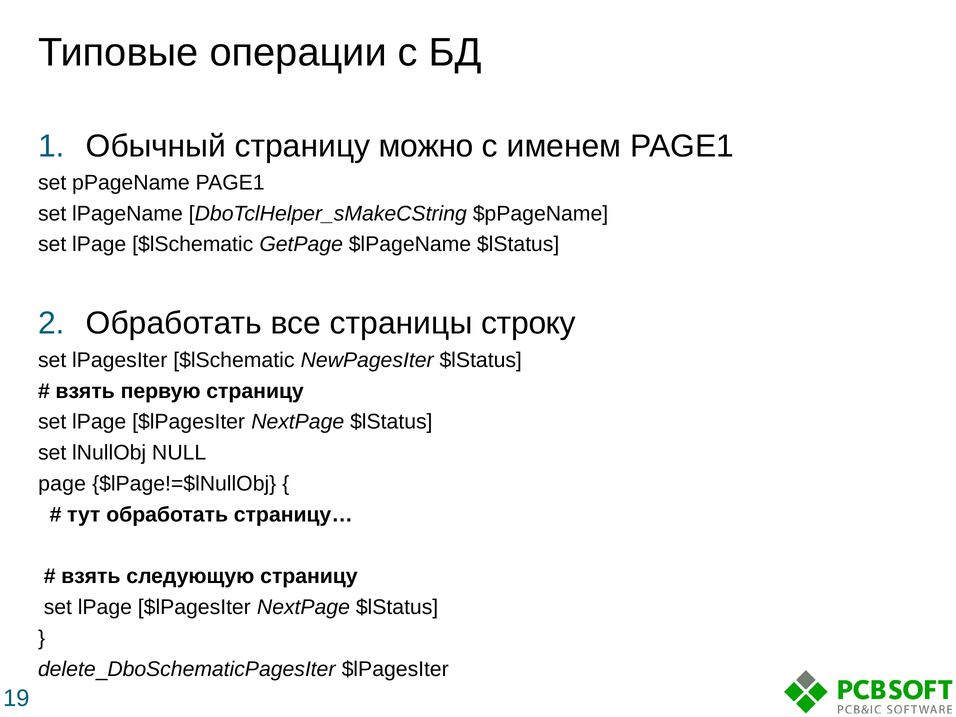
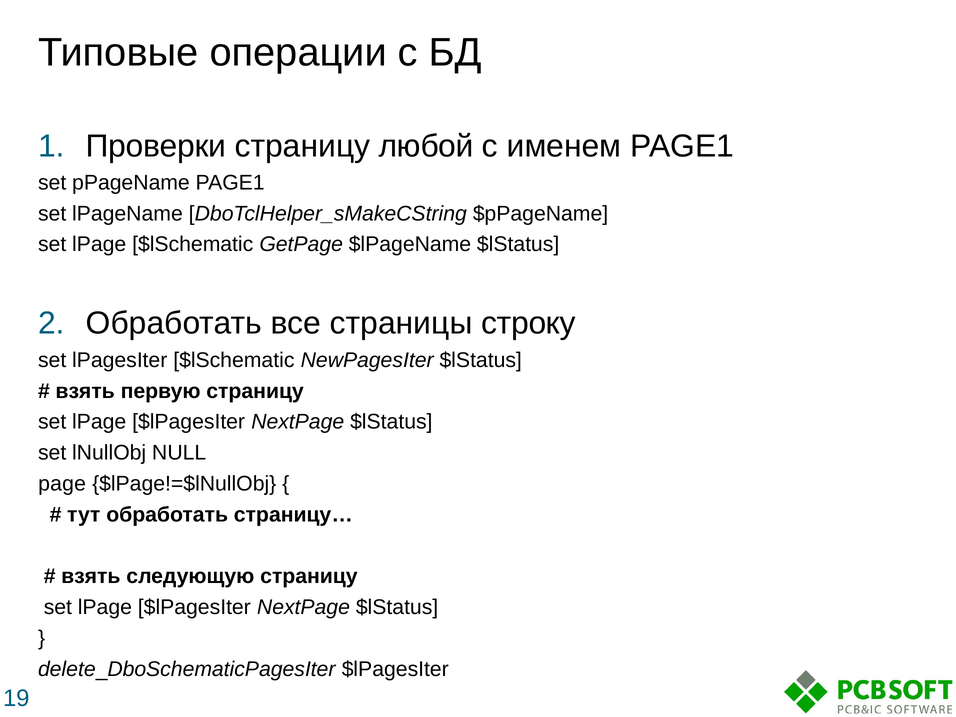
Обычный: Обычный -> Проверки (156, 146)
можно: можно -> любой (426, 146)
